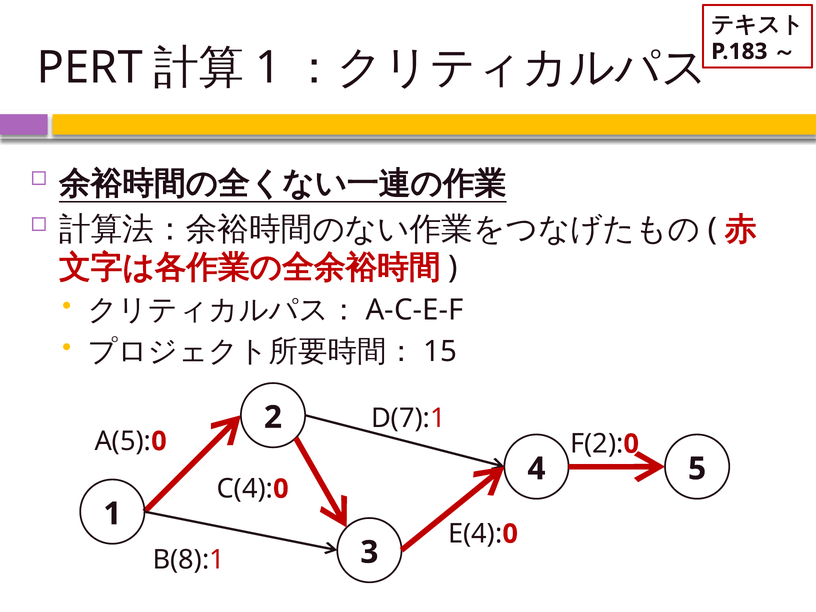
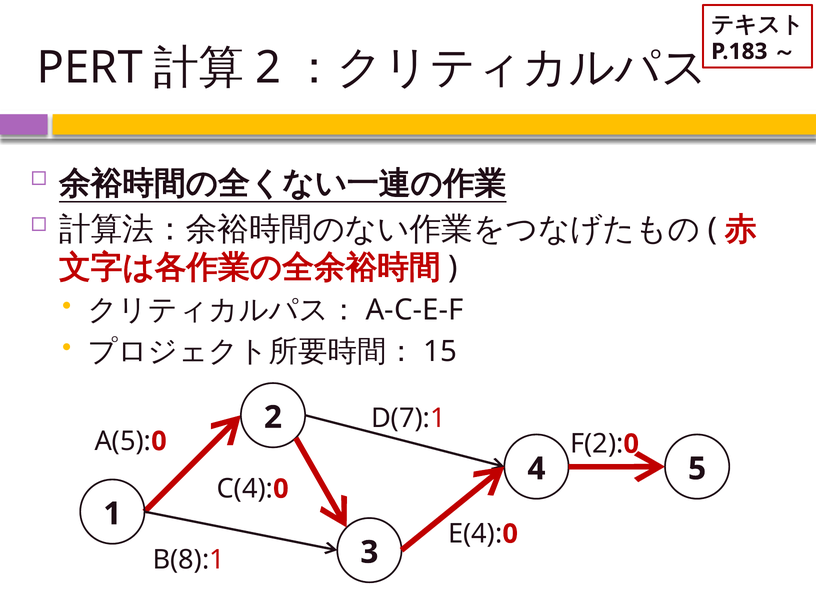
1: 1 -> 2 (268, 68)
